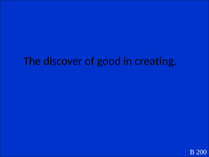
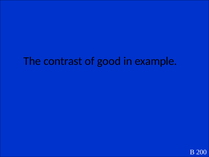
discover: discover -> contrast (63, 61)
creating: creating -> example (156, 61)
